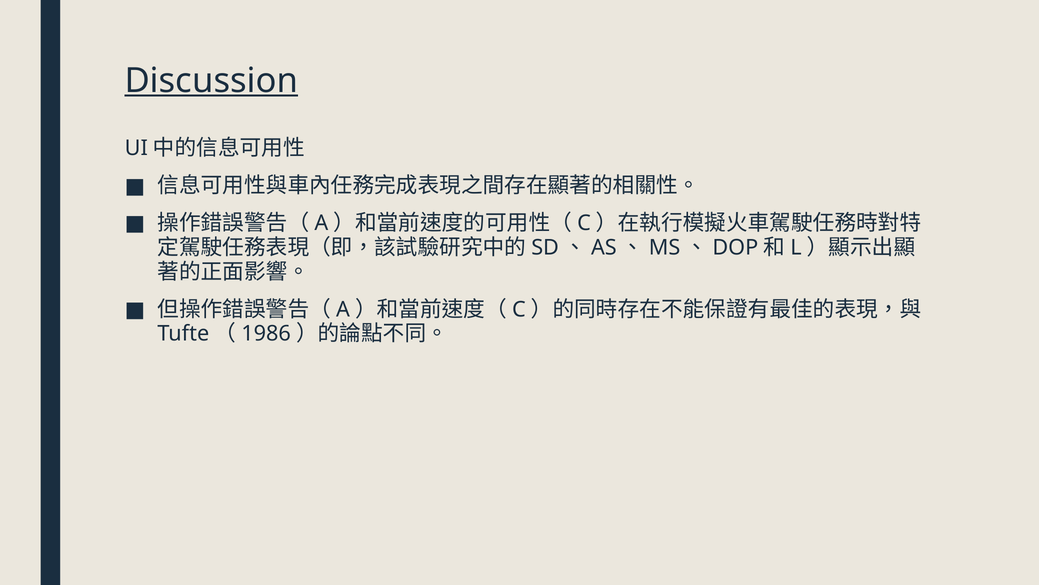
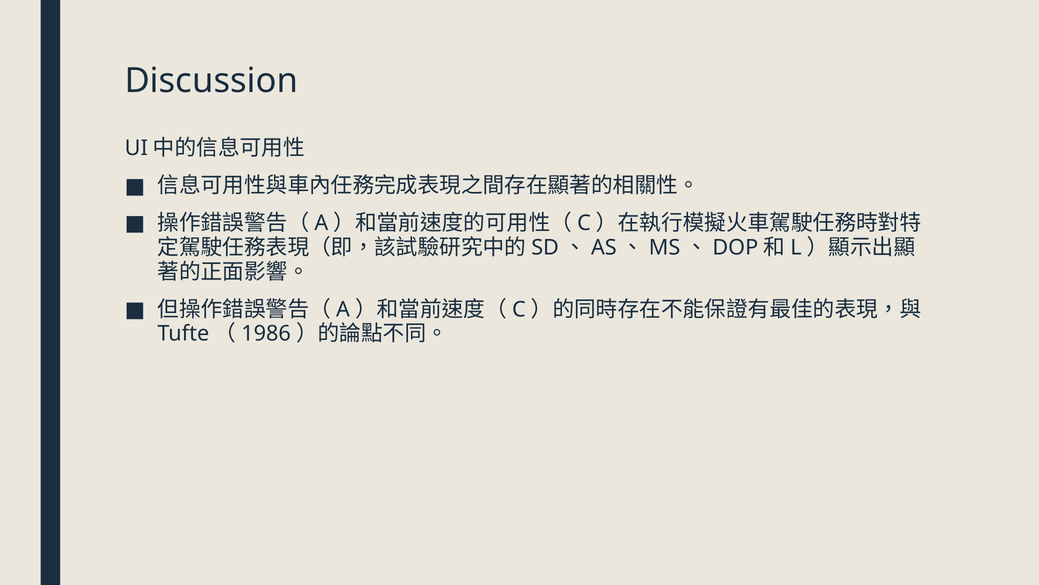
Discussion underline: present -> none (211, 81)
